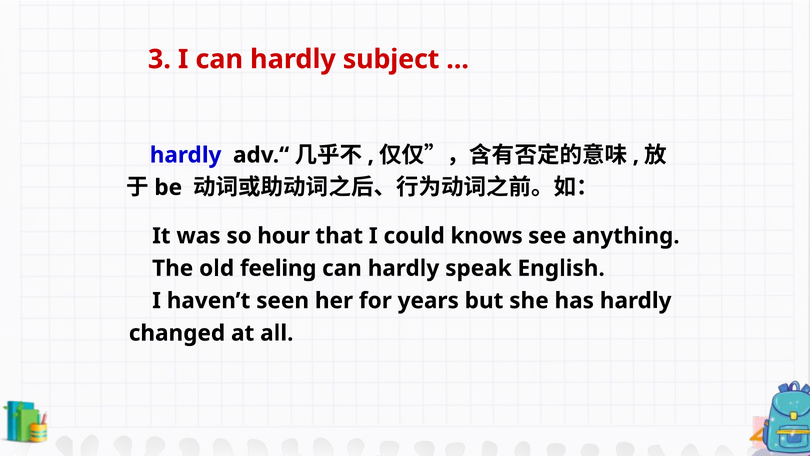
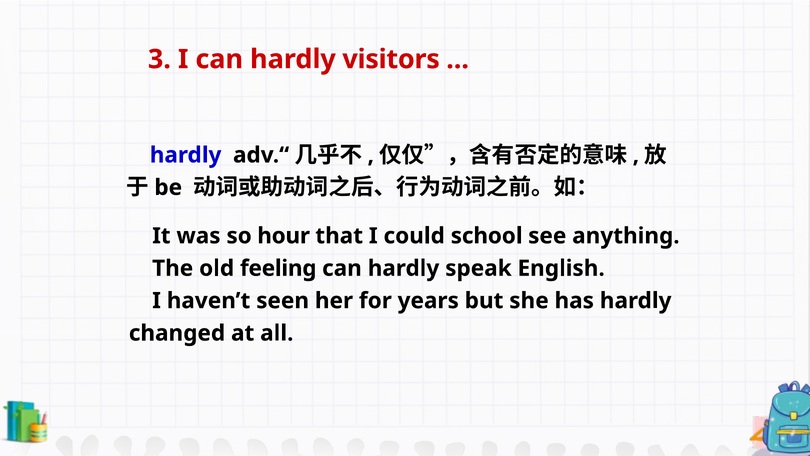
subject: subject -> visitors (391, 59)
knows: knows -> school (487, 236)
